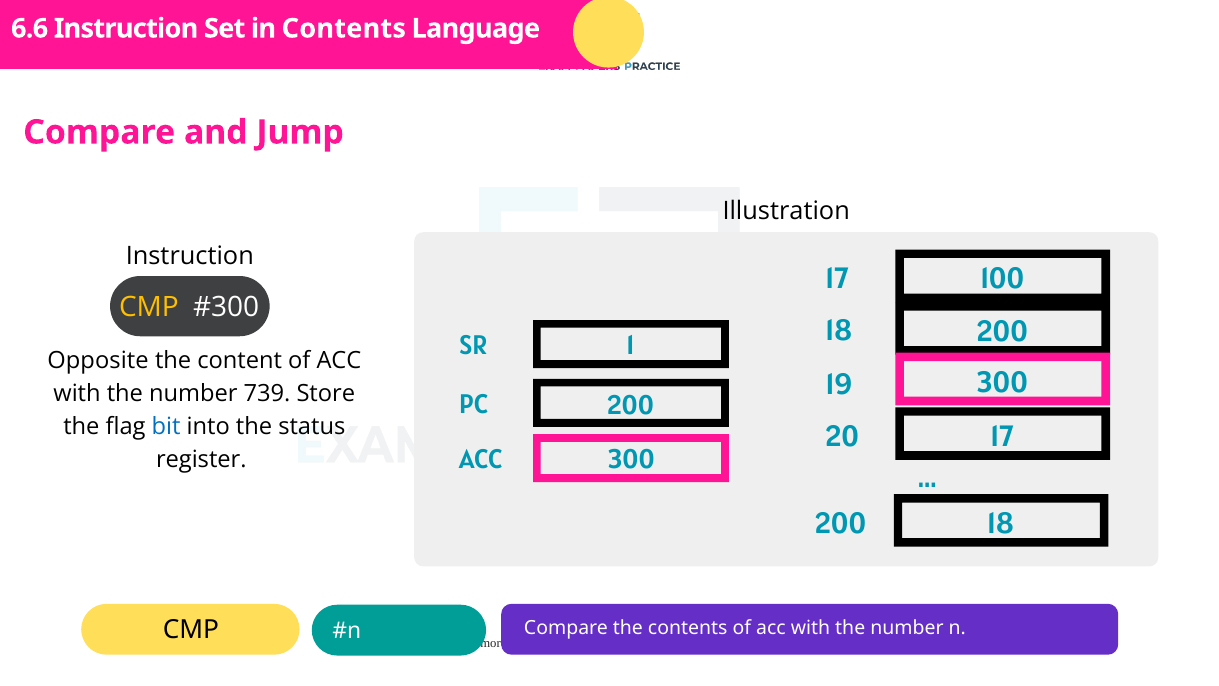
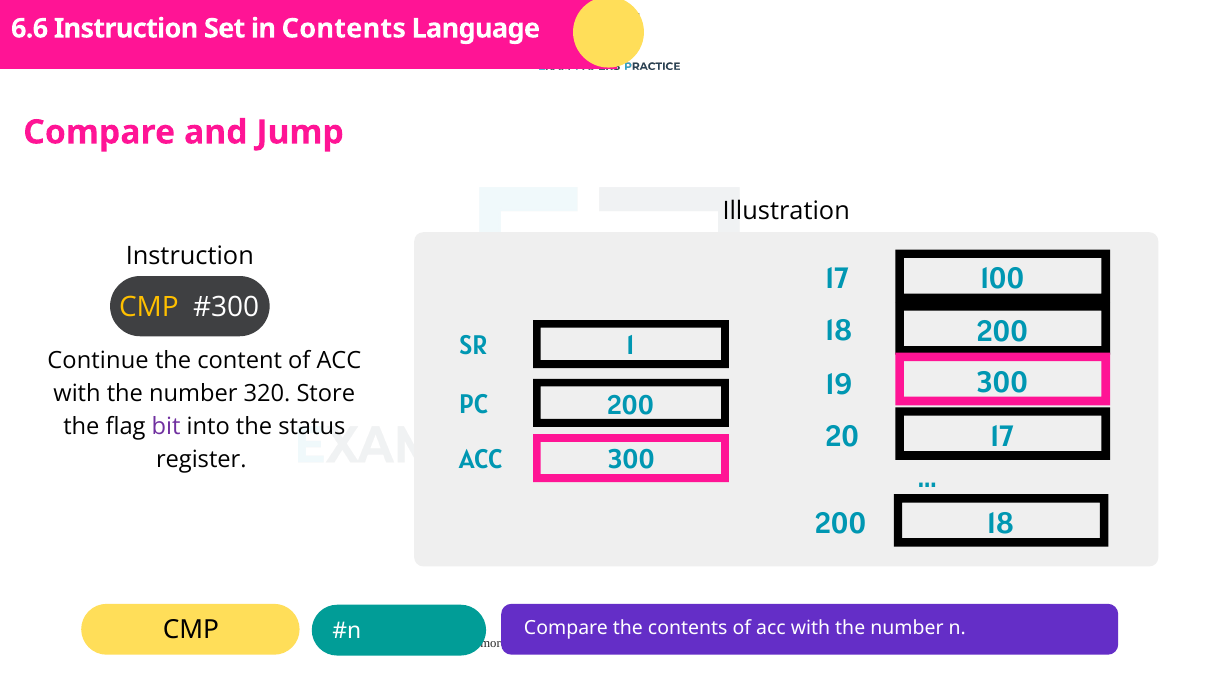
Opposite: Opposite -> Continue (98, 360)
739: 739 -> 320 (267, 394)
bit colour: blue -> purple (166, 427)
